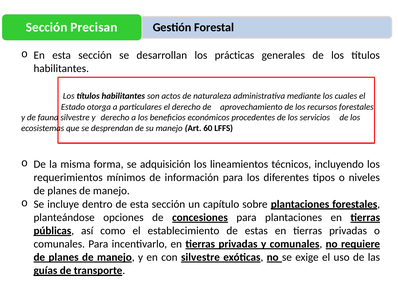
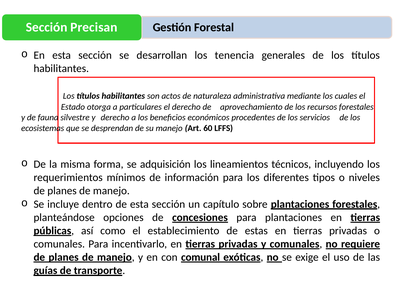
prácticas: prácticas -> tenencia (234, 55)
con silvestre: silvestre -> comunal (201, 257)
